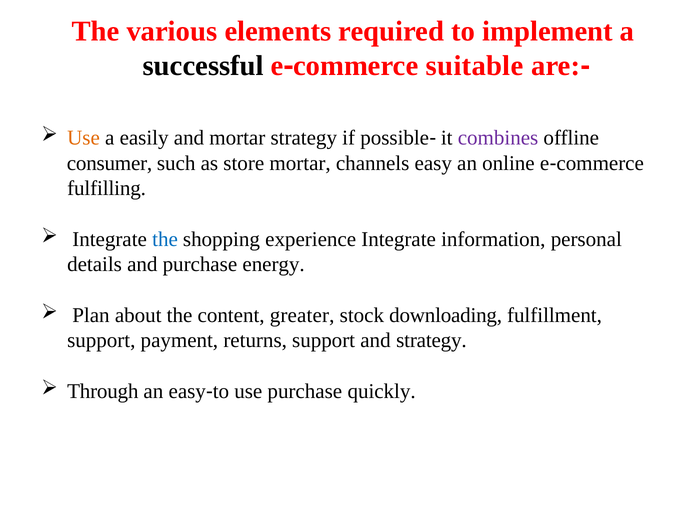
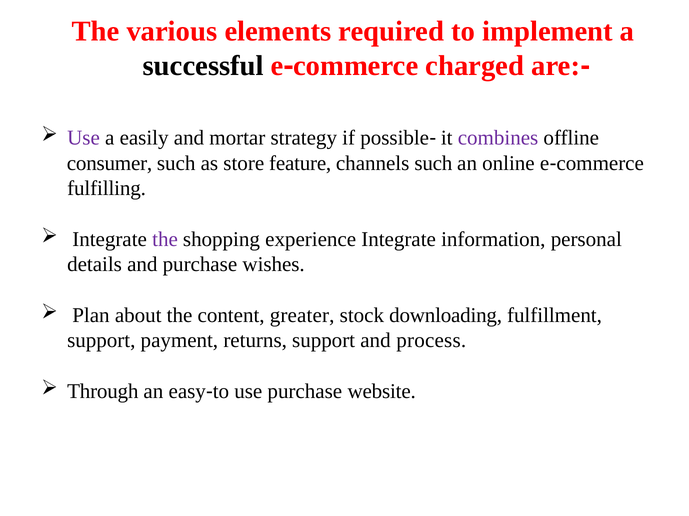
suitable: suitable -> charged (475, 66)
Use colour: orange -> purple (84, 138)
store mortar: mortar -> feature (300, 163)
channels easy: easy -> such (433, 163)
the colour: blue -> purple (165, 239)
energy: energy -> wishes (274, 265)
and strategy: strategy -> process (431, 341)
quickly: quickly -> website (382, 392)
